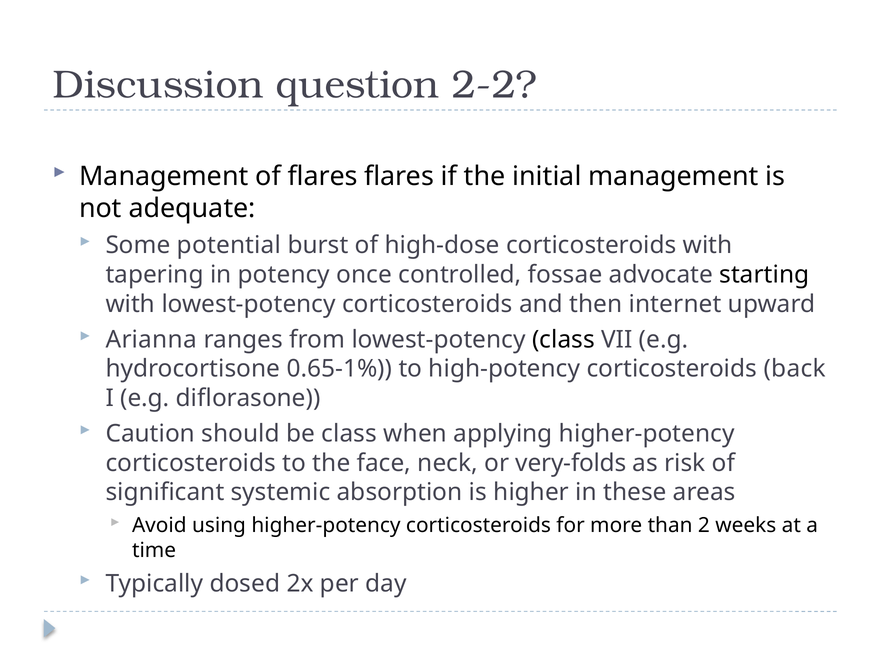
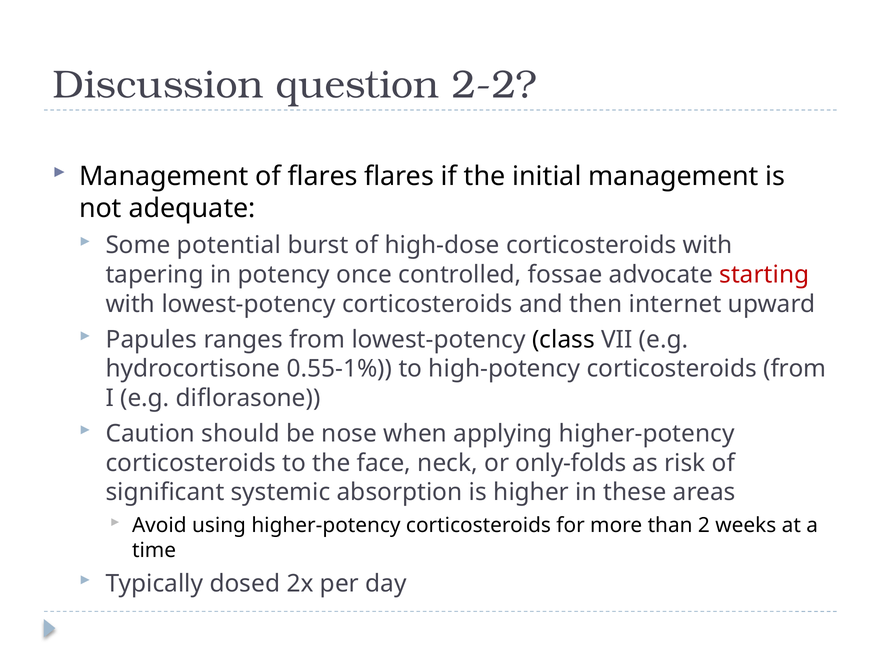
starting colour: black -> red (764, 275)
Arianna: Arianna -> Papules (151, 340)
0.65-1%: 0.65-1% -> 0.55-1% (339, 369)
corticosteroids back: back -> from (795, 369)
be class: class -> nose (349, 434)
very-folds: very-folds -> only-folds (571, 463)
